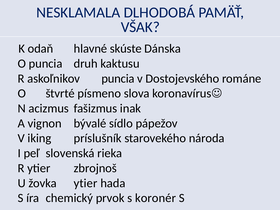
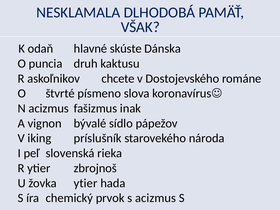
askoľnikov puncia: puncia -> chcete (118, 78)
s koronér: koronér -> acizmus (155, 198)
